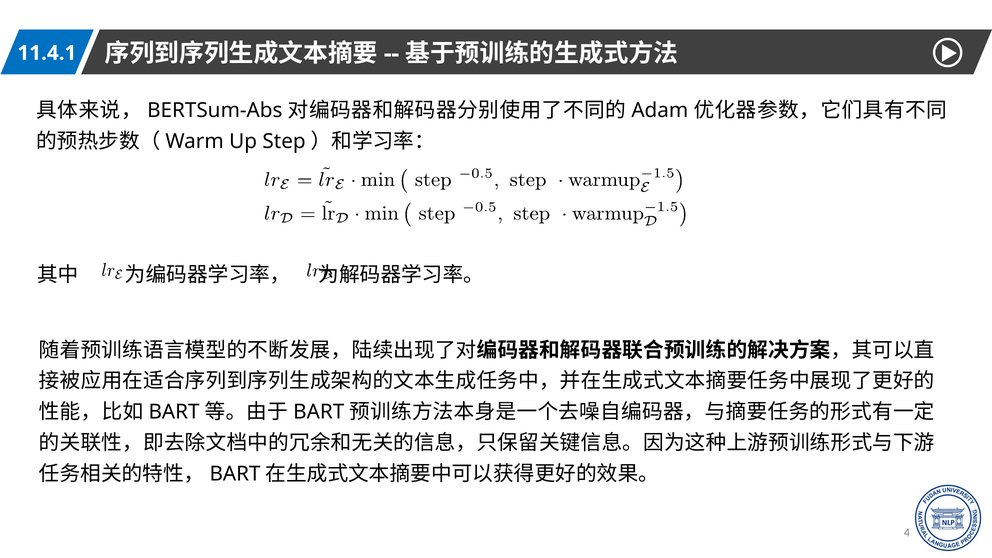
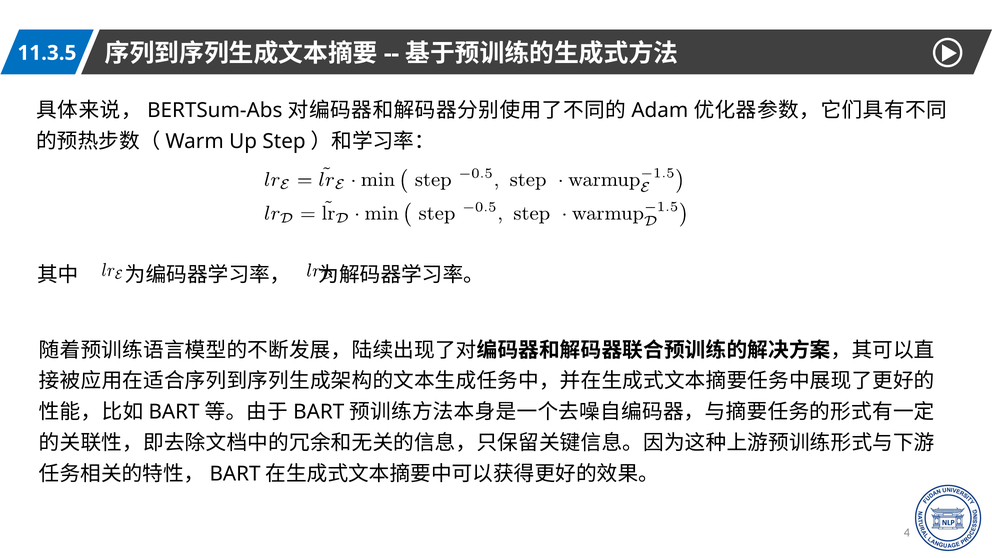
11.4.1: 11.4.1 -> 11.3.5 (47, 53)
